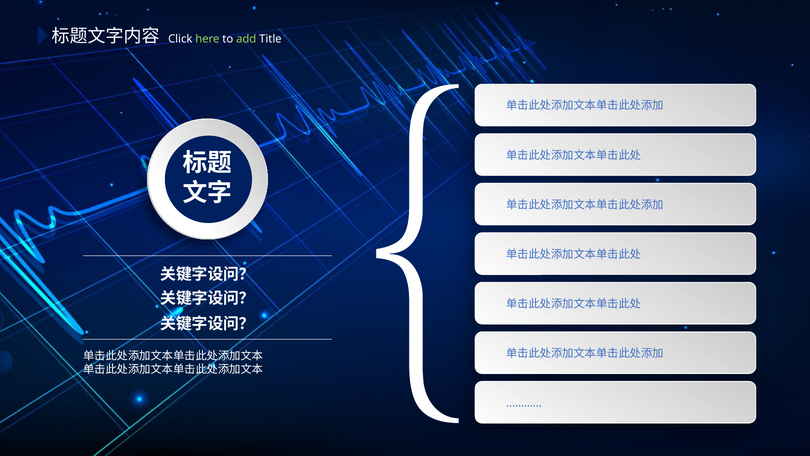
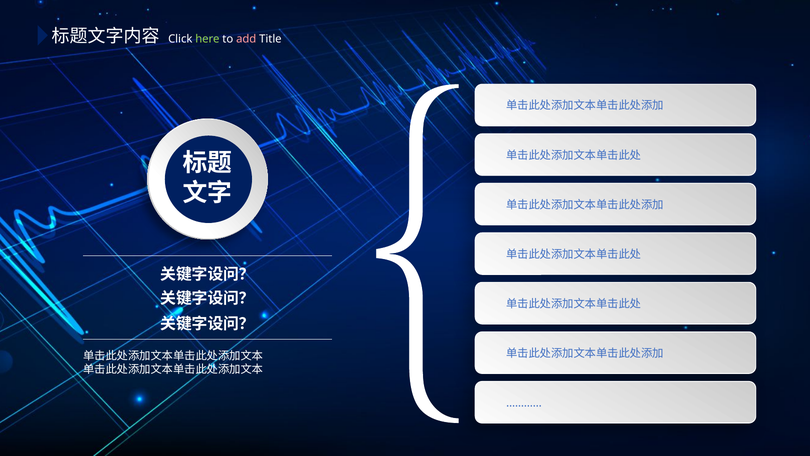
add colour: light green -> pink (246, 39)
